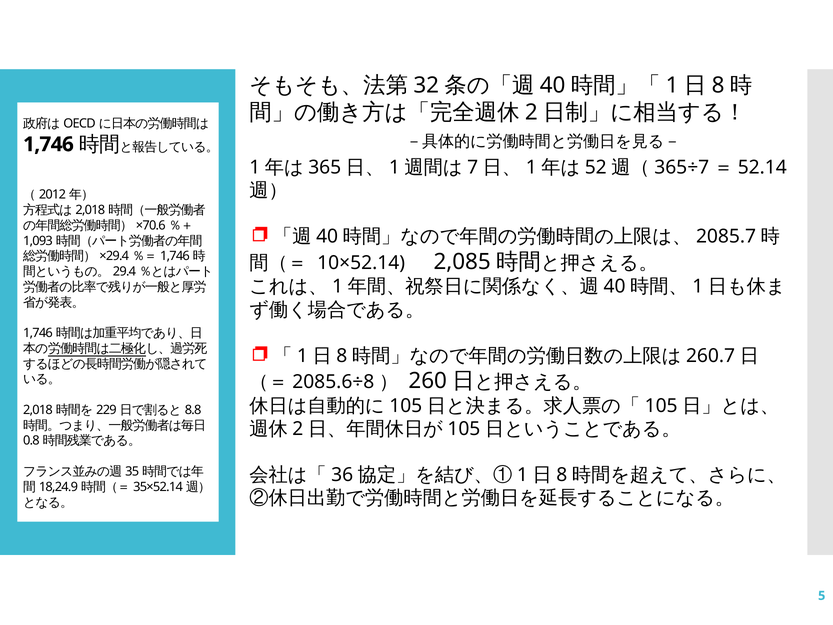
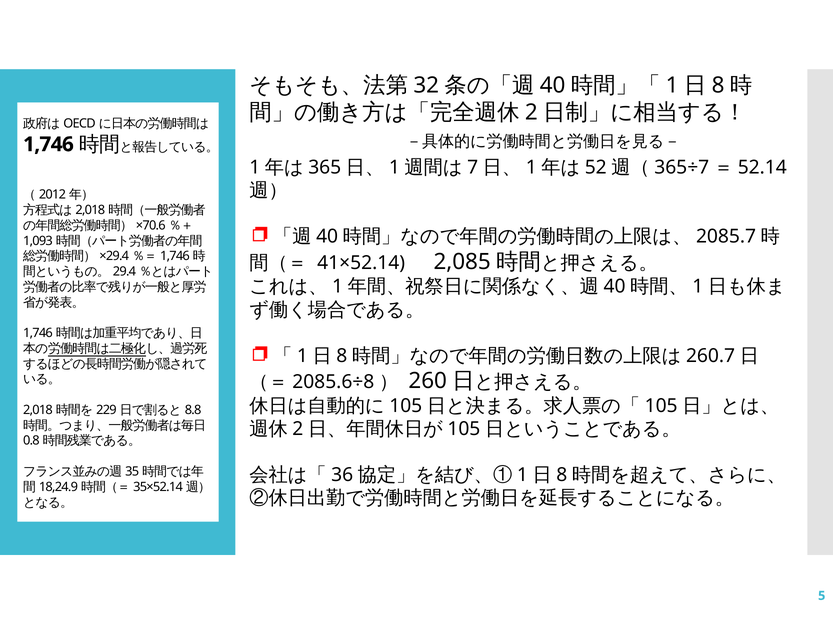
10×52.14: 10×52.14 -> 41×52.14 (361, 263)
